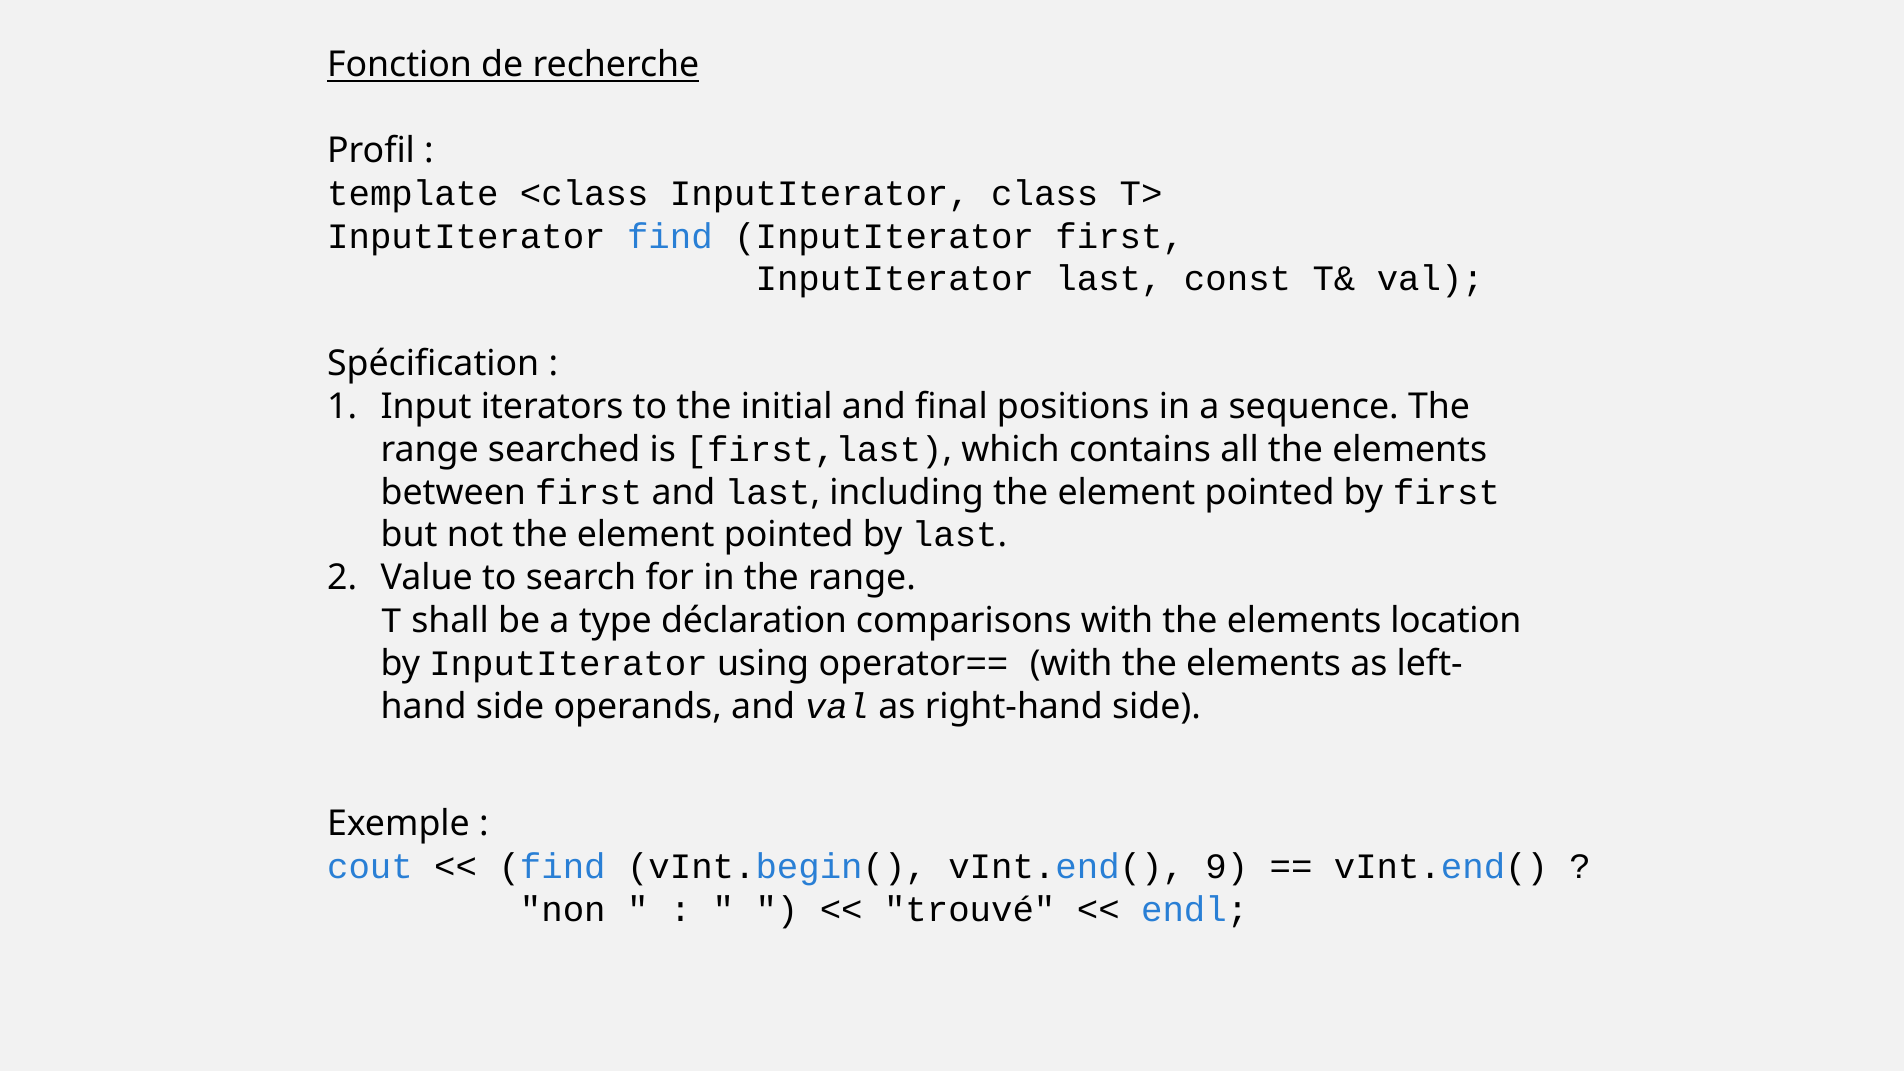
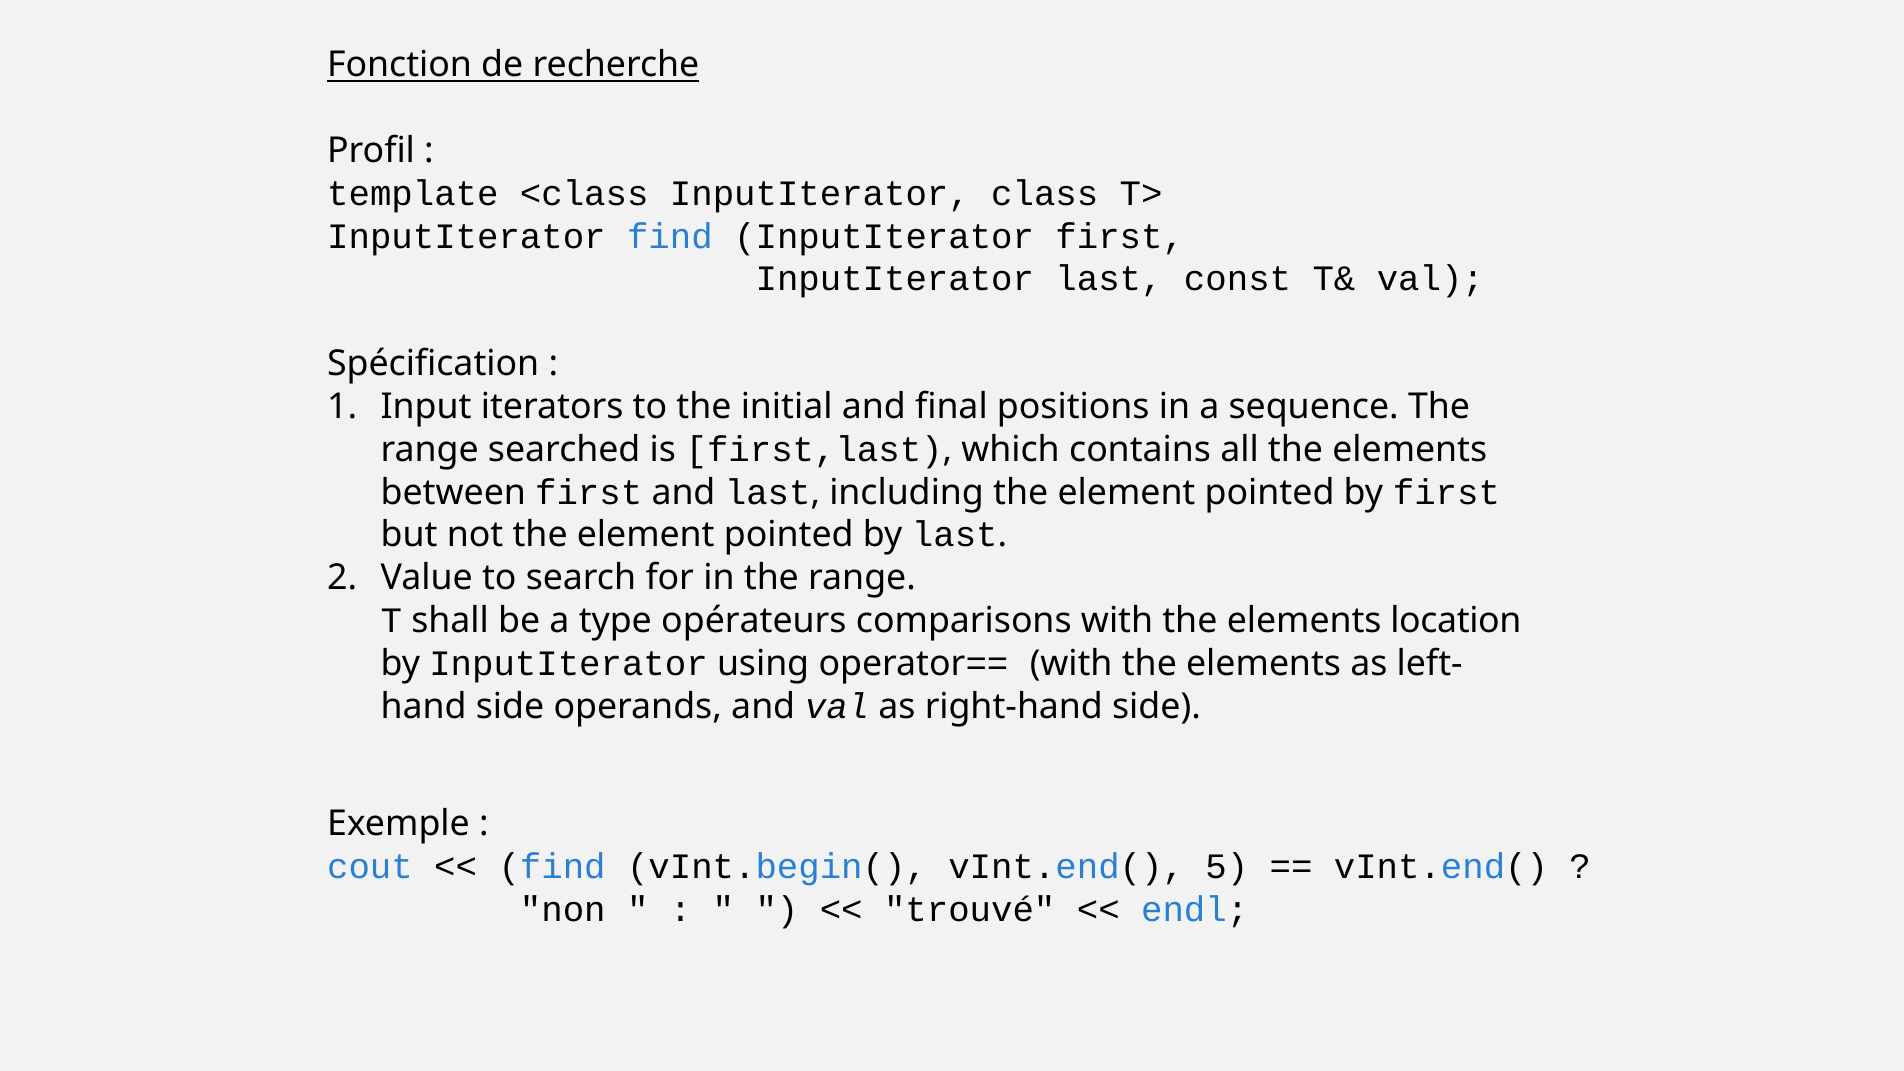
déclaration: déclaration -> opérateurs (754, 621)
9: 9 -> 5 (1227, 867)
